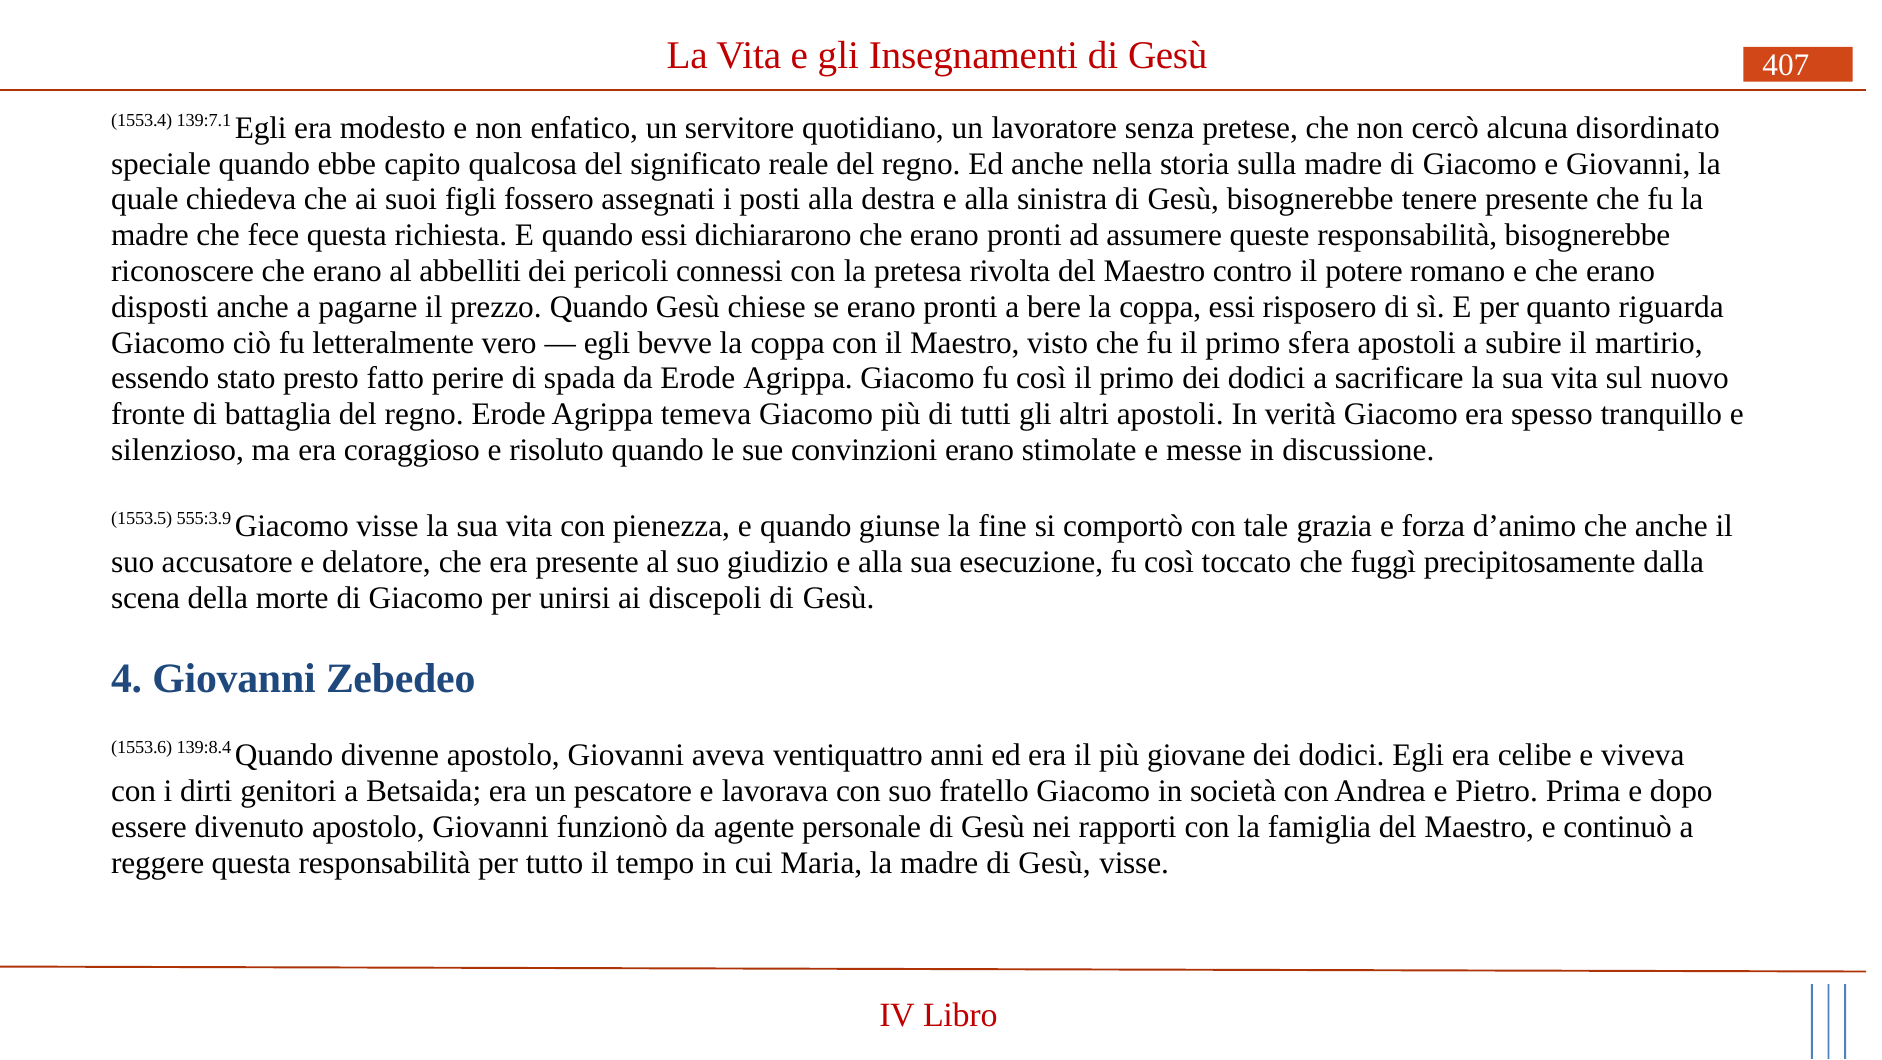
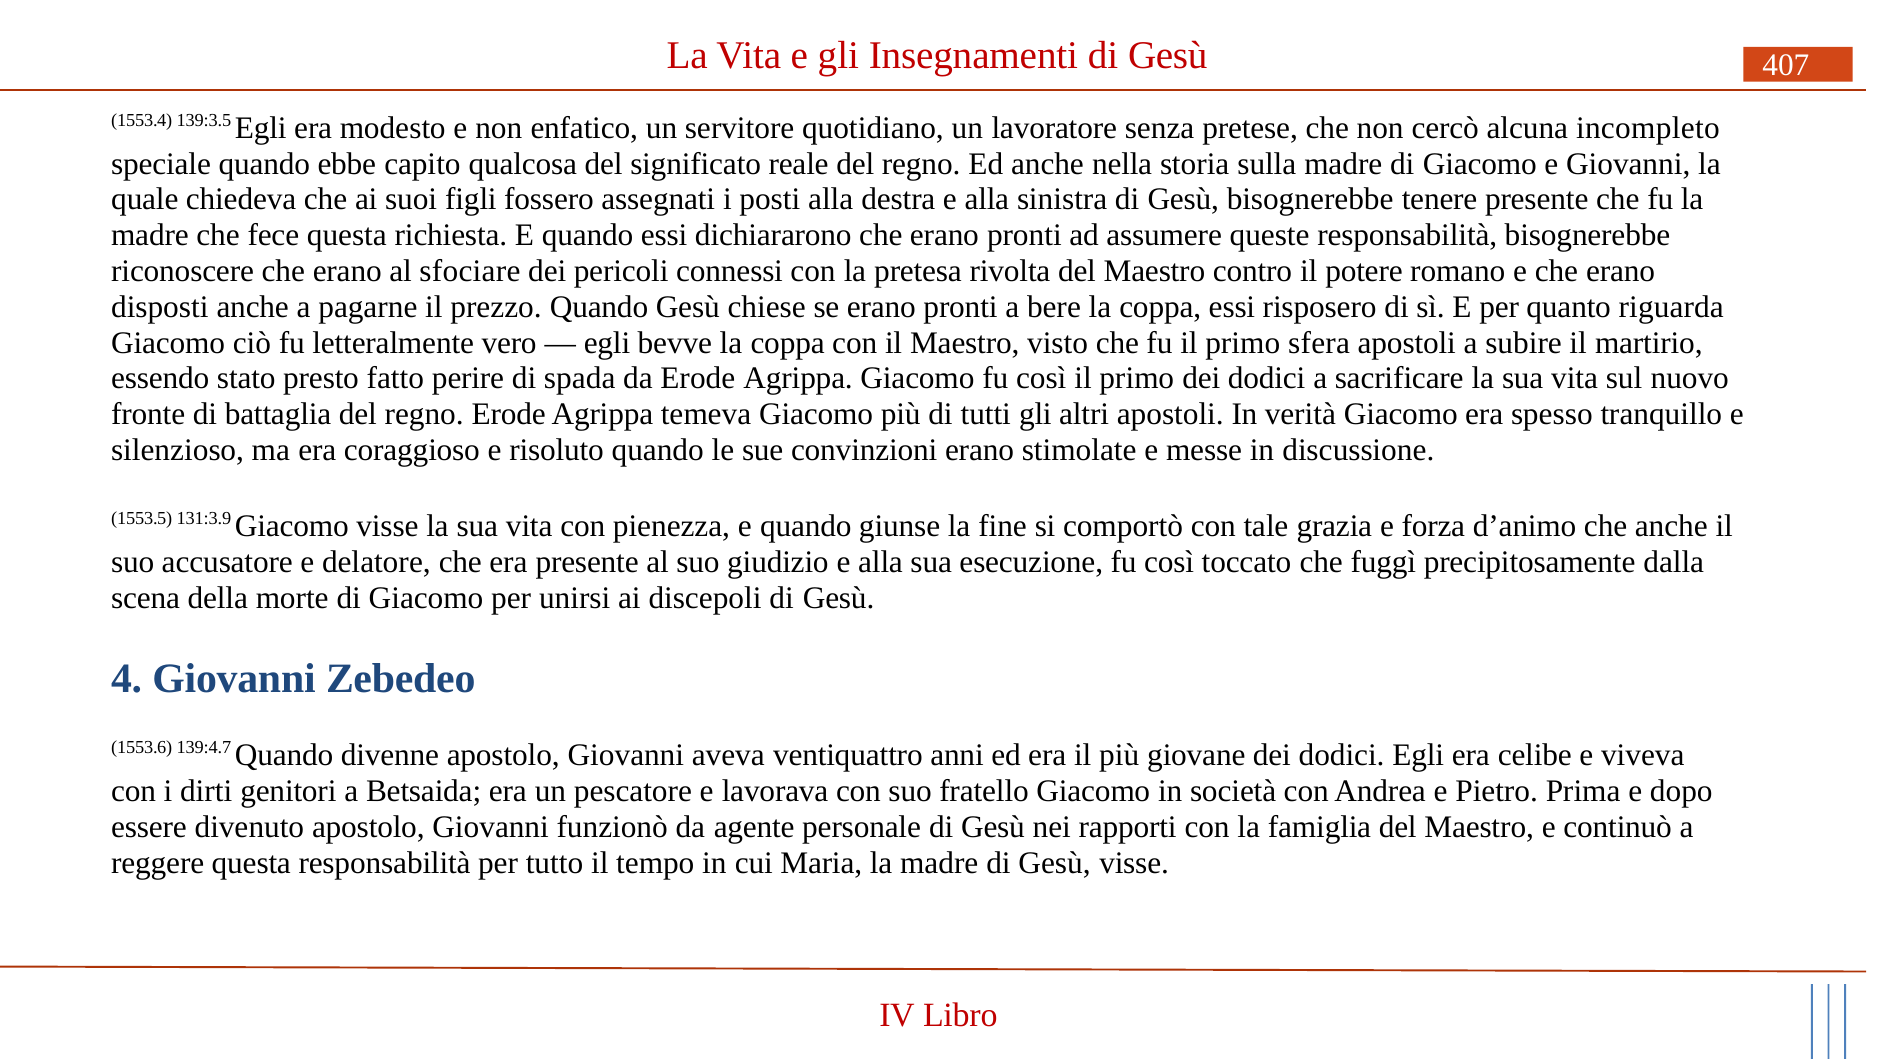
139:7.1: 139:7.1 -> 139:3.5 (204, 120)
disordinato: disordinato -> incompleto (1648, 128)
abbelliti: abbelliti -> sfociare (470, 271)
555:3.9: 555:3.9 -> 131:3.9 (204, 519)
139:8.4: 139:8.4 -> 139:4.7 (204, 748)
